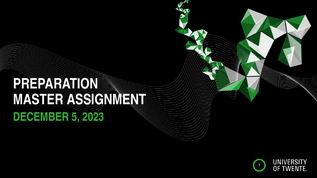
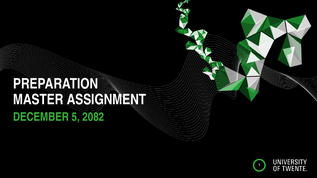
2023: 2023 -> 2082 (93, 117)
